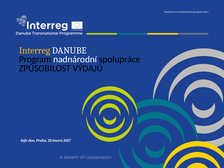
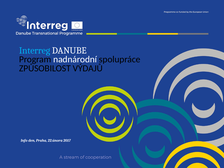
Interreg colour: yellow -> light blue (35, 50)
